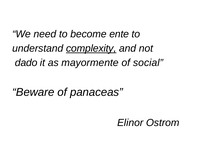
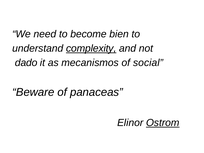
ente: ente -> bien (119, 34)
mayormente: mayormente -> mecanismos (90, 63)
Ostrom underline: none -> present (163, 123)
